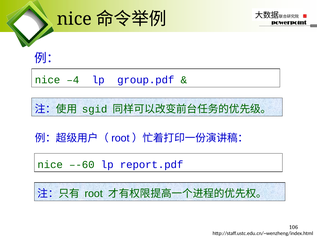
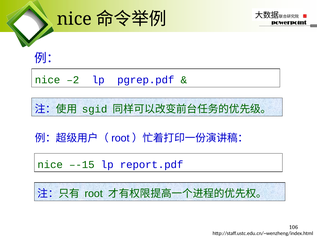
–4: –4 -> –2 (73, 80)
group.pdf: group.pdf -> pgrep.pdf (146, 80)
–-60: –-60 -> –-15 (82, 164)
